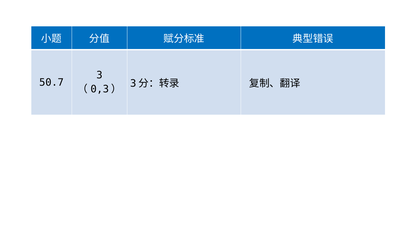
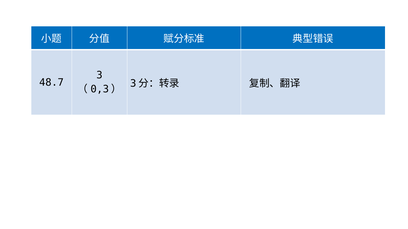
50.7: 50.7 -> 48.7 (51, 83)
